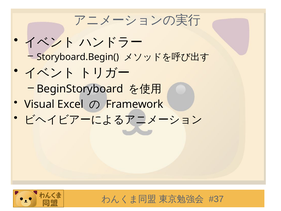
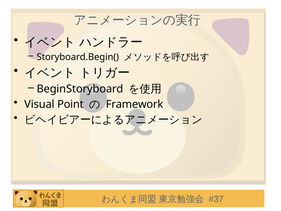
Excel: Excel -> Point (71, 104)
